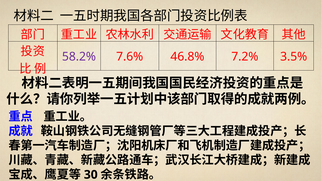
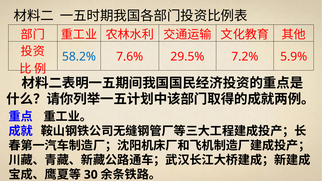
58.2% colour: purple -> blue (79, 57)
46.8%: 46.8% -> 29.5% (187, 57)
3.5%: 3.5% -> 5.9% (294, 57)
